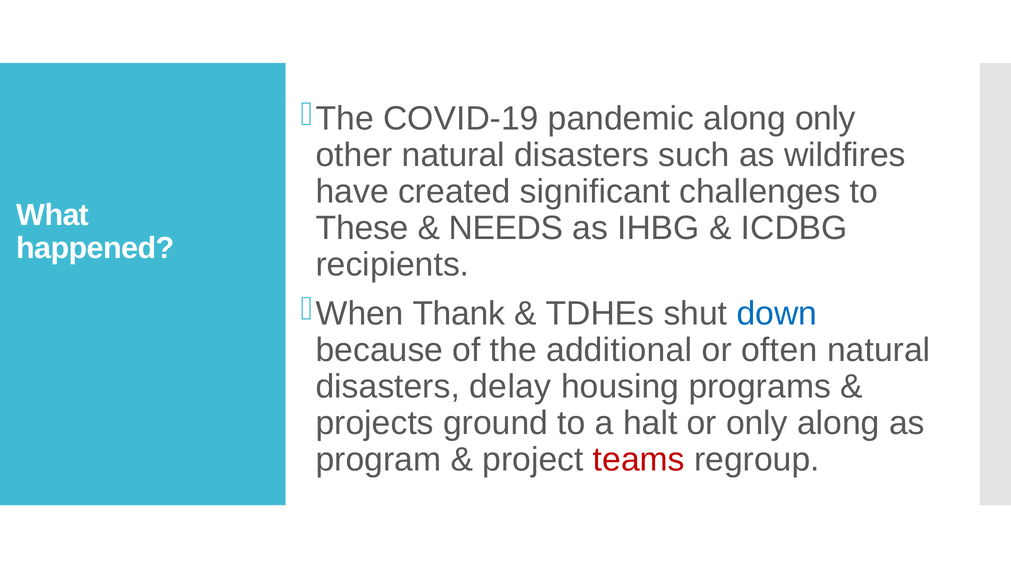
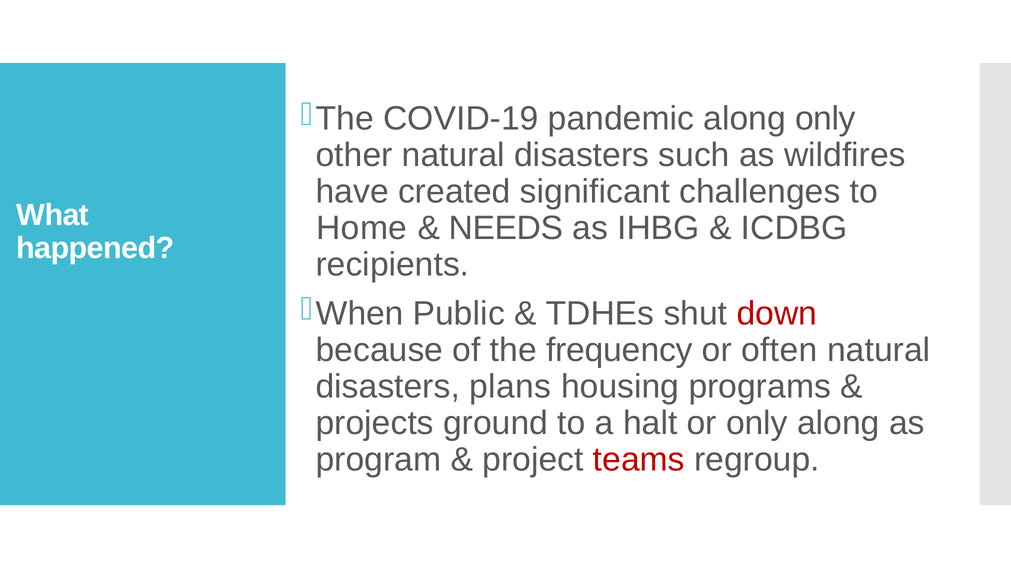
These: These -> Home (362, 228)
Thank: Thank -> Public (459, 314)
down colour: blue -> red (777, 314)
additional: additional -> frequency (619, 350)
delay: delay -> plans (510, 386)
